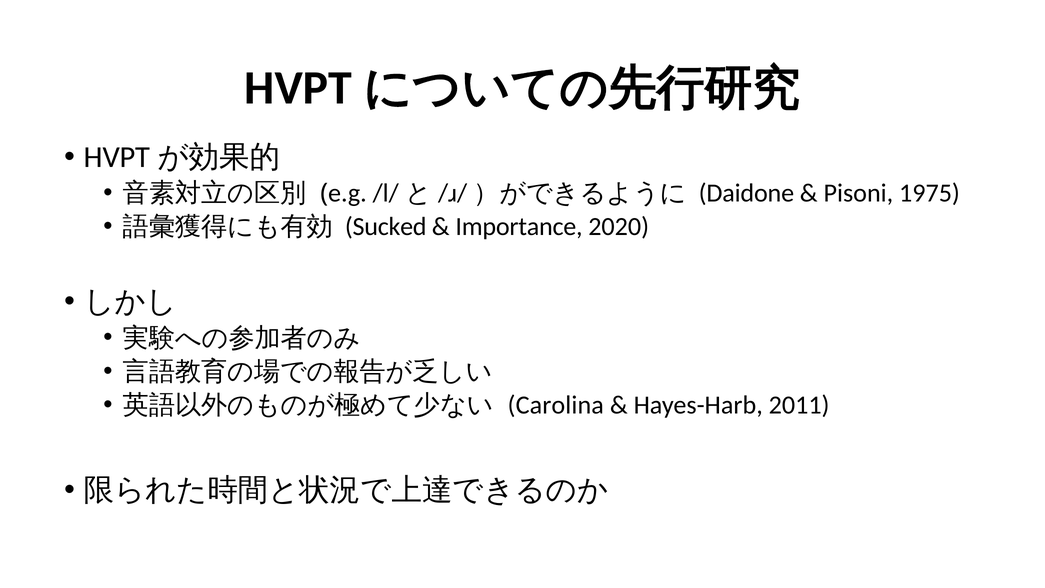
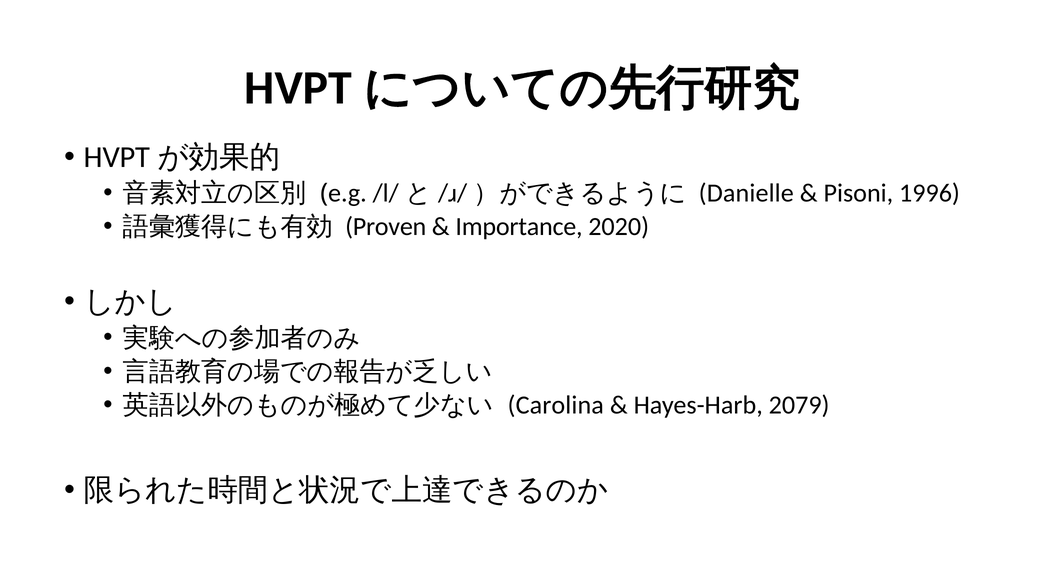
Daidone: Daidone -> Danielle (746, 193)
1975: 1975 -> 1996 (929, 193)
Sucked: Sucked -> Proven (386, 227)
2011: 2011 -> 2079 (799, 405)
